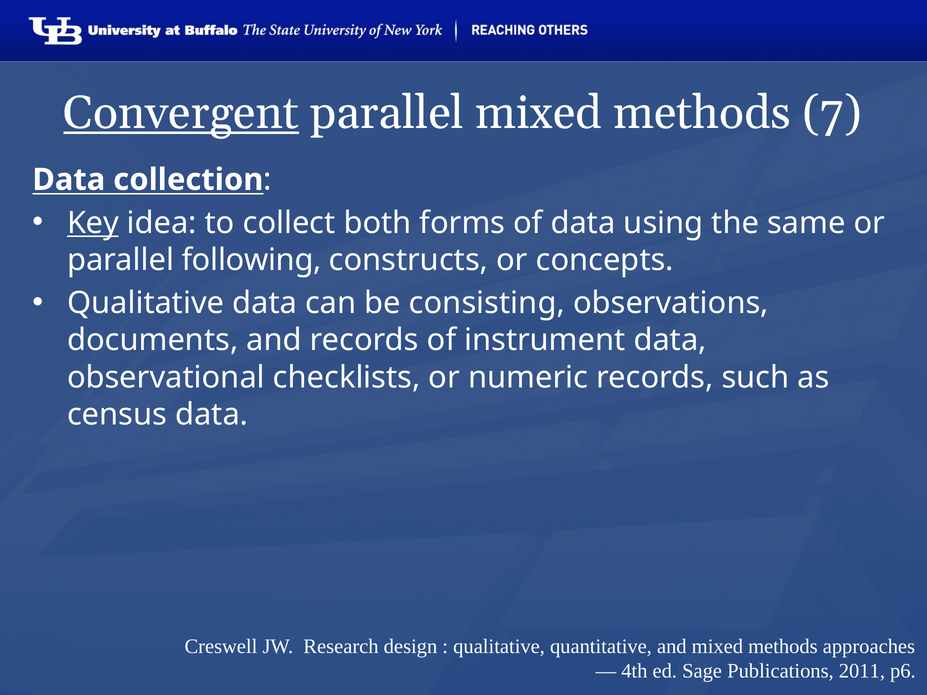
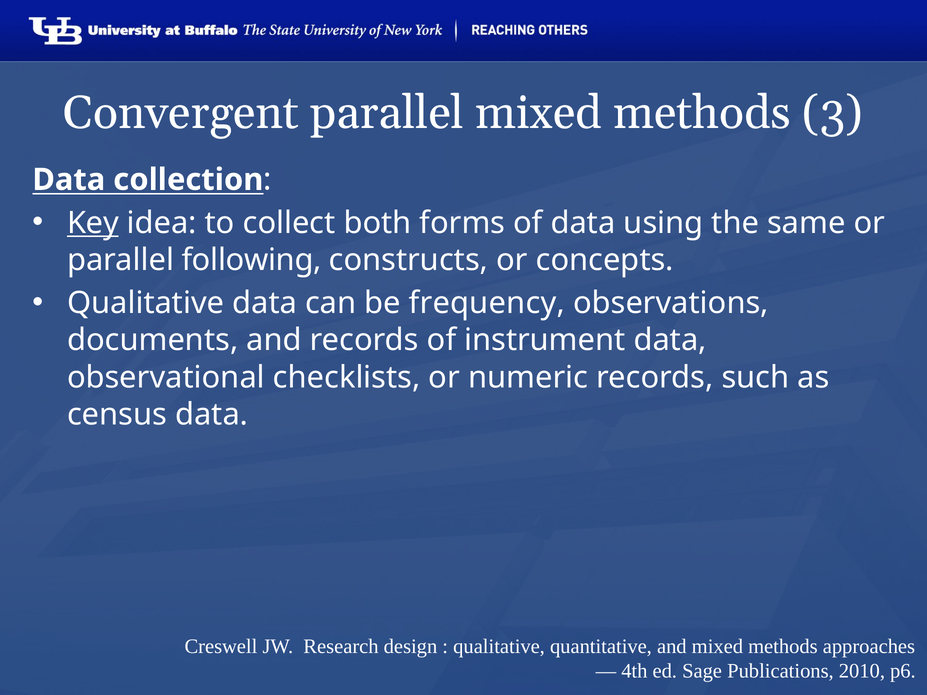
Convergent underline: present -> none (181, 113)
7: 7 -> 3 (832, 113)
consisting: consisting -> frequency (487, 303)
2011: 2011 -> 2010 (862, 671)
